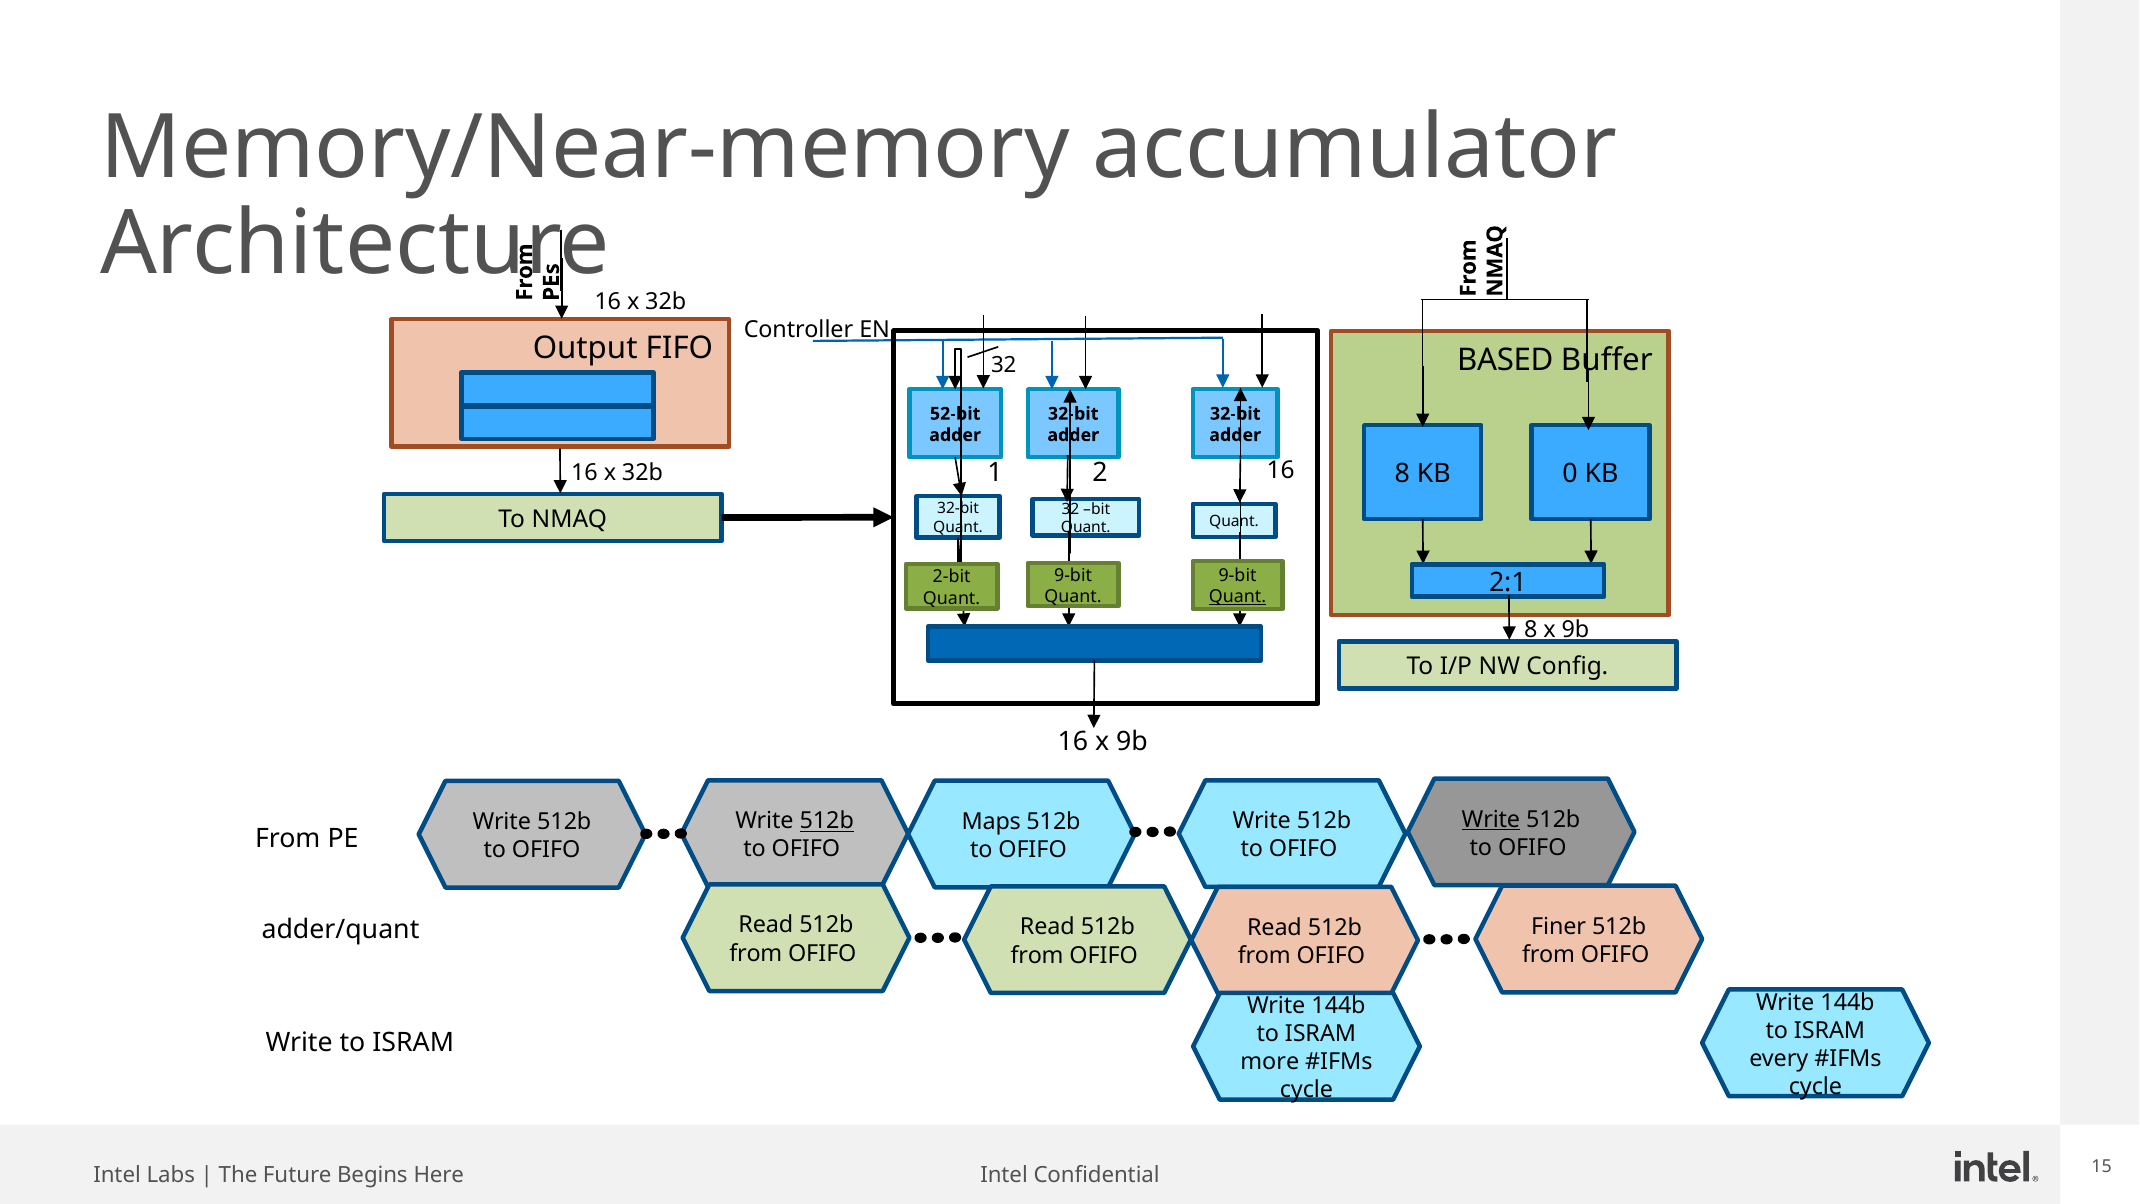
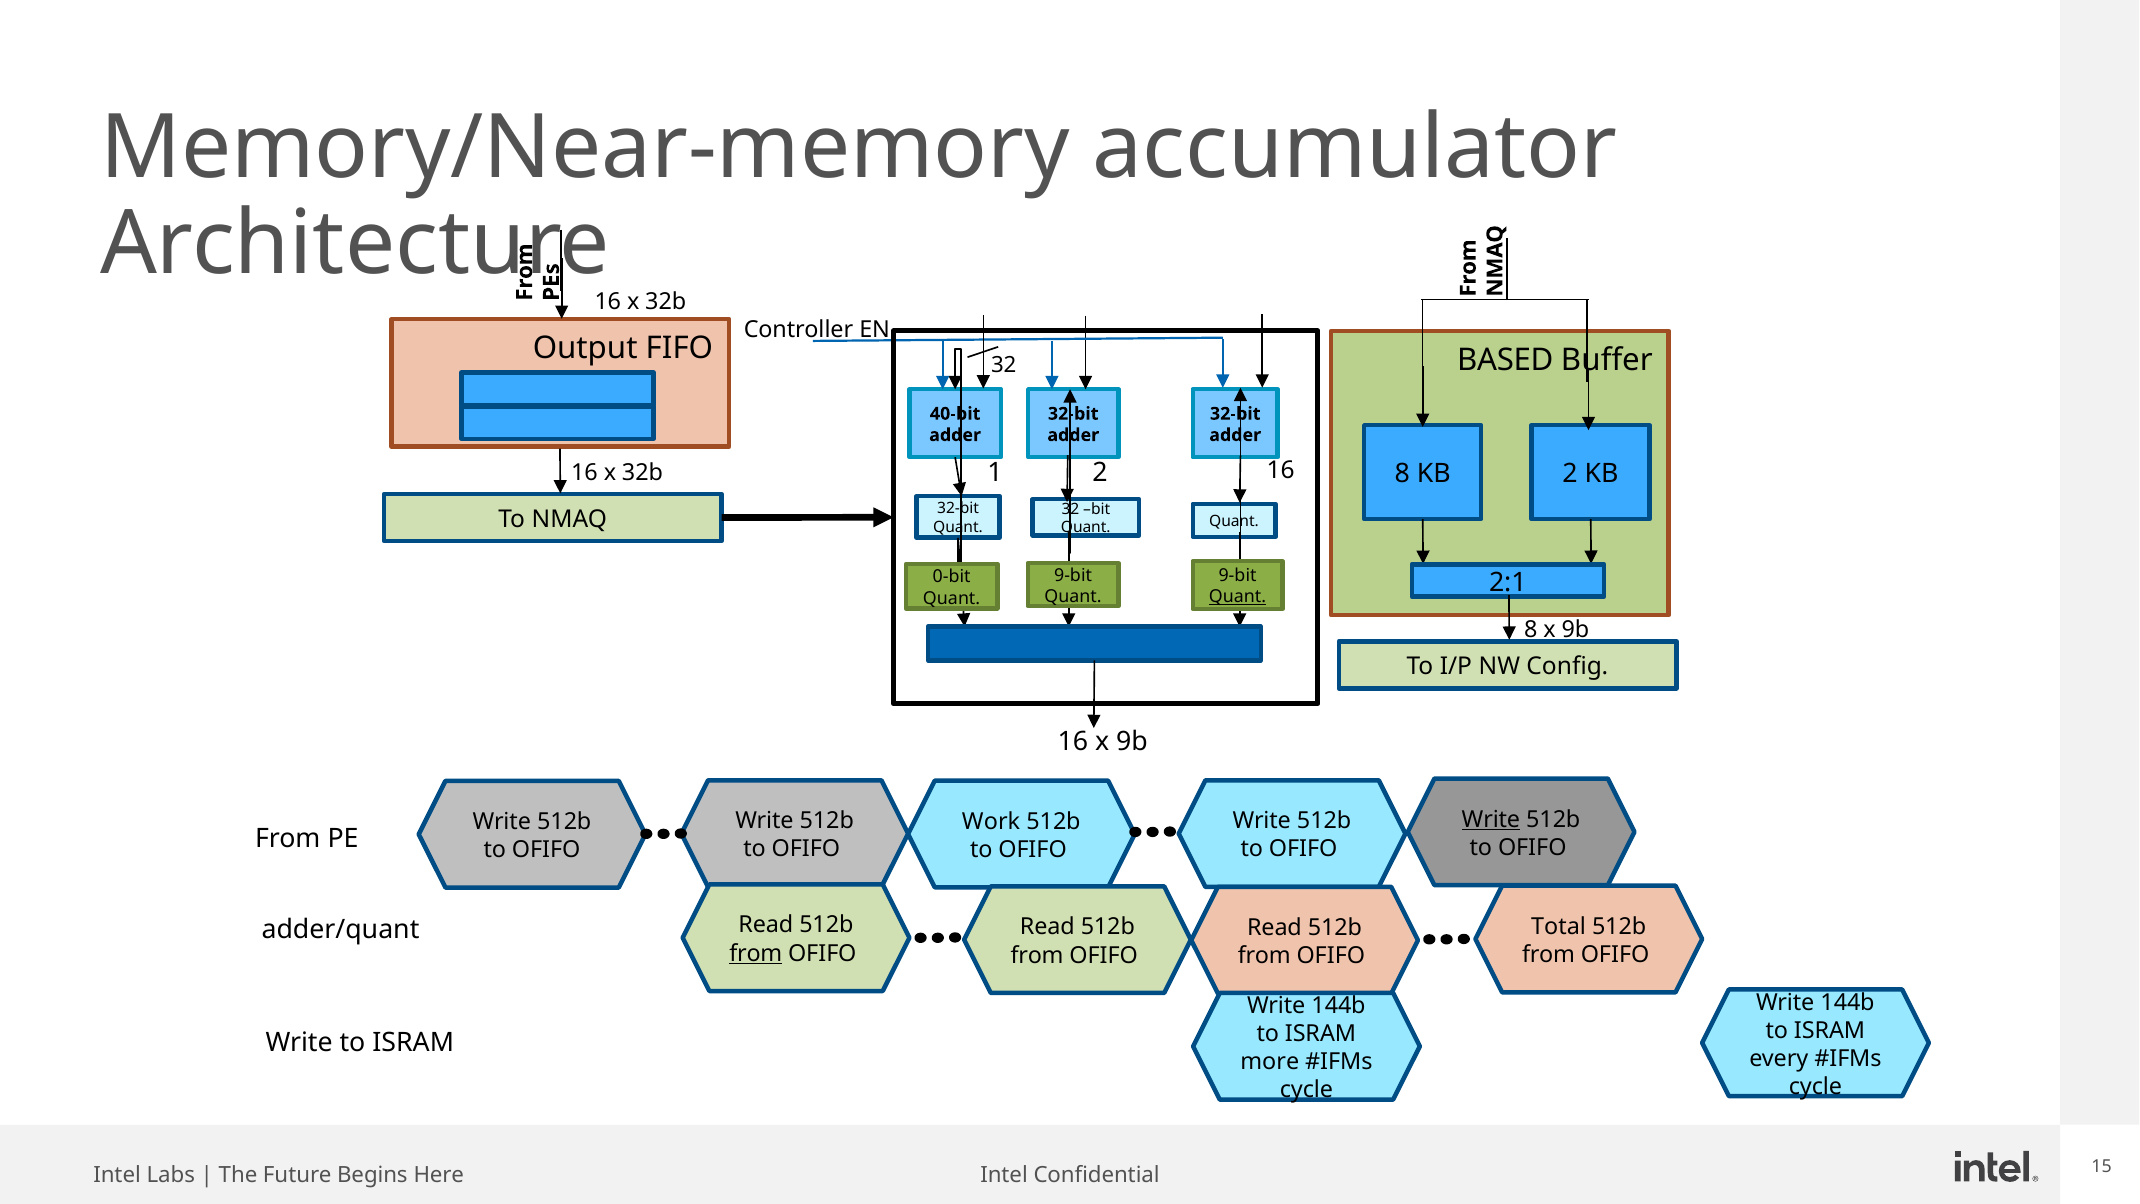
52-bit: 52-bit -> 40-bit (955, 414)
KB 0: 0 -> 2 (1570, 474)
2-bit: 2-bit -> 0-bit (952, 577)
512b underline: present -> none (827, 821)
Maps: Maps -> Work (991, 821)
Finer: Finer -> Total (1559, 926)
from underline: none -> present (756, 953)
